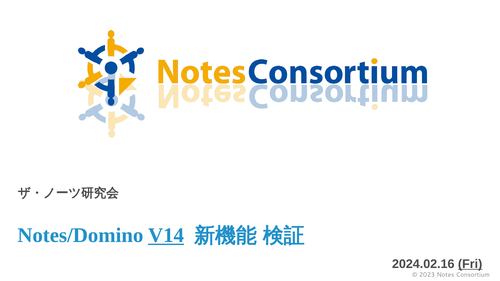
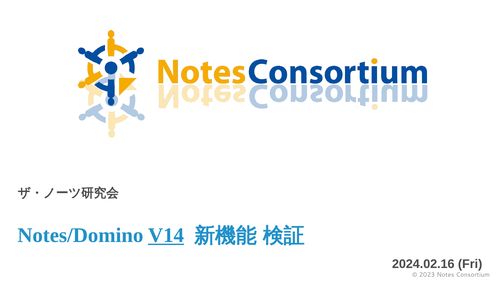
Fri underline: present -> none (470, 264)
